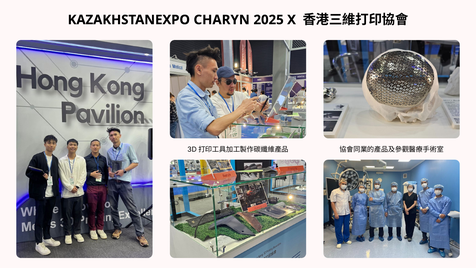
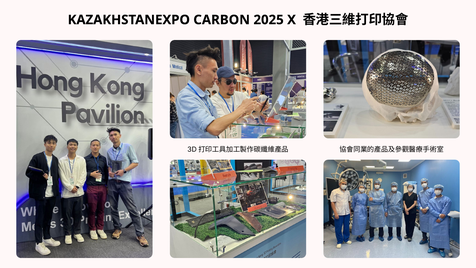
CHARYN: CHARYN -> CARBON (222, 20)
